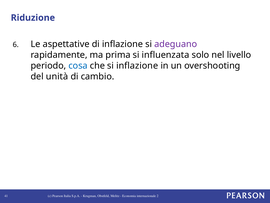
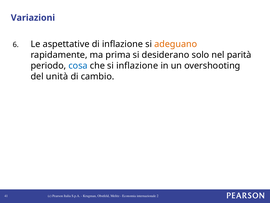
Riduzione: Riduzione -> Variazioni (33, 18)
adeguano colour: purple -> orange (176, 44)
influenzata: influenzata -> desiderano (166, 55)
livello: livello -> parità (239, 55)
